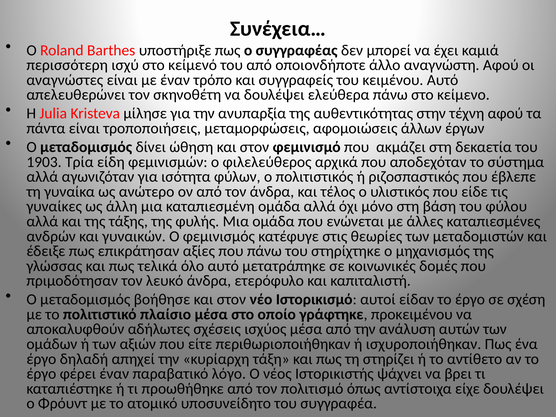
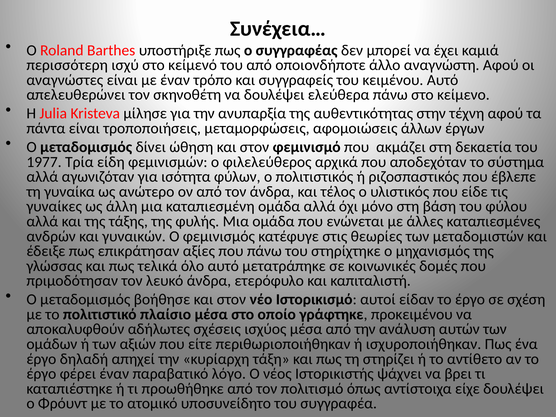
1903: 1903 -> 1977 (44, 162)
